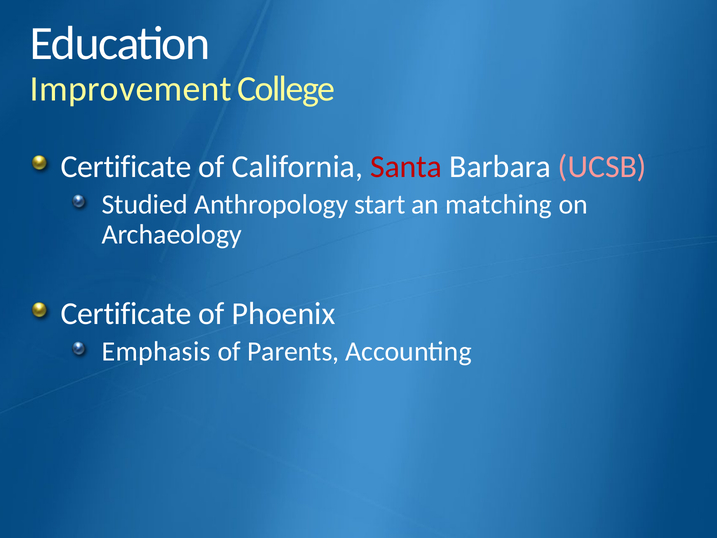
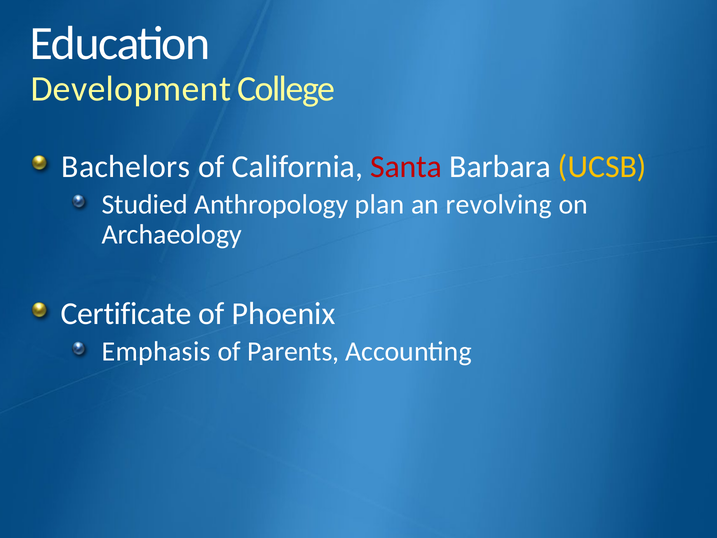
Improvement: Improvement -> Development (131, 89)
Certificate: Certificate -> Bachelors (126, 166)
UCSB colour: pink -> yellow (602, 166)
start: start -> plan (380, 204)
matching: matching -> revolving (499, 204)
